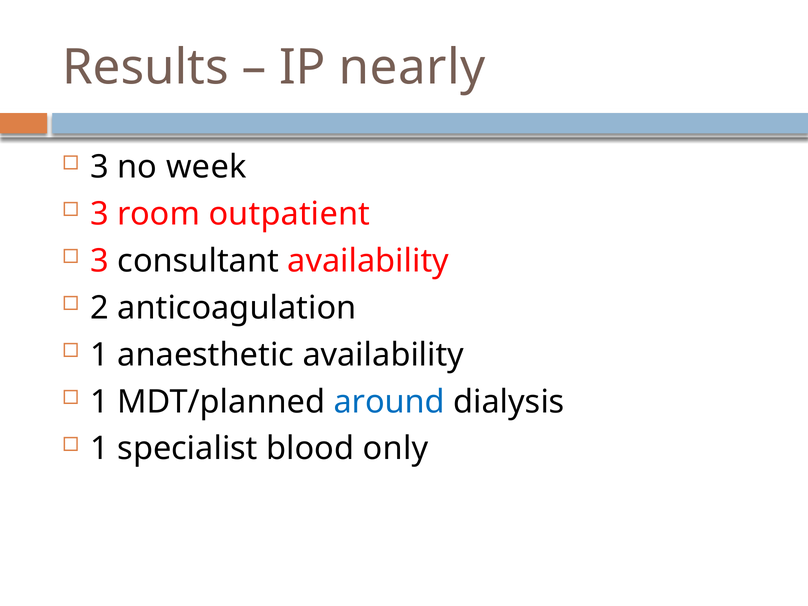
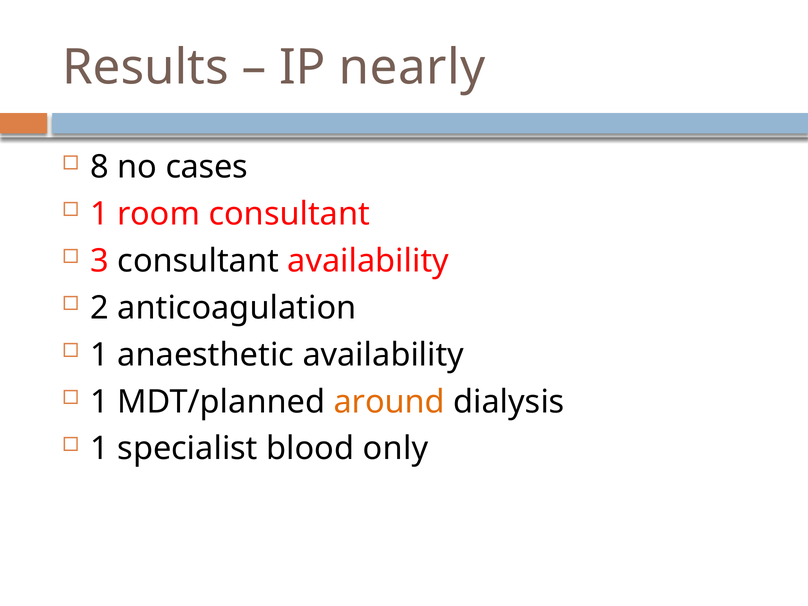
3: 3 -> 8 (100, 167)
week: week -> cases (207, 167)
3: 3 -> 1 (100, 214)
room outpatient: outpatient -> consultant (289, 214)
around colour: blue -> orange (389, 402)
